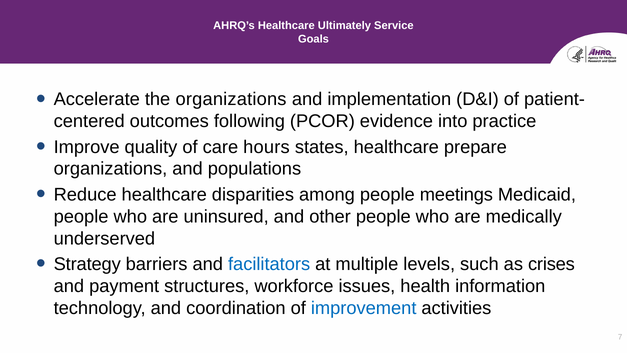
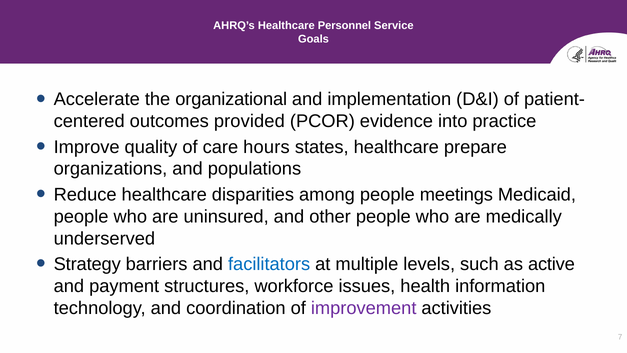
Ultimately: Ultimately -> Personnel (344, 26)
the organizations: organizations -> organizational (231, 99)
following: following -> provided (249, 121)
crises: crises -> active (551, 264)
improvement colour: blue -> purple (364, 308)
